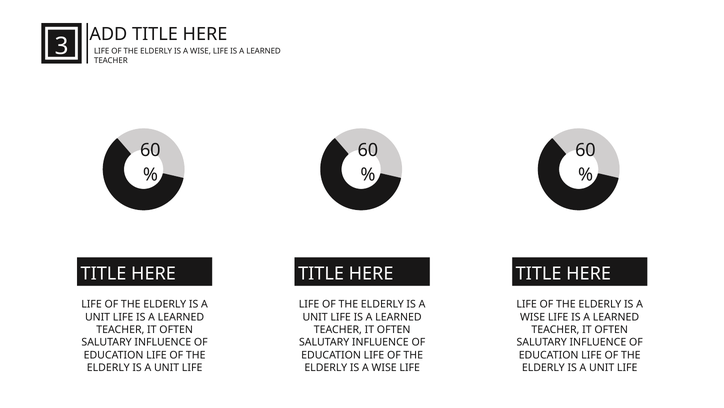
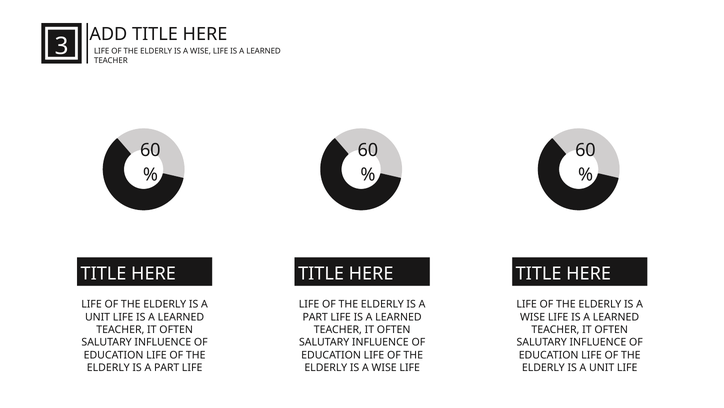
UNIT: UNIT -> PART (315, 316)
UNIT: UNIT -> PART (167, 367)
